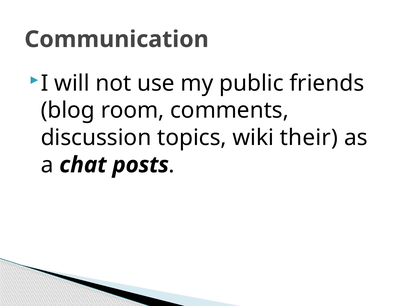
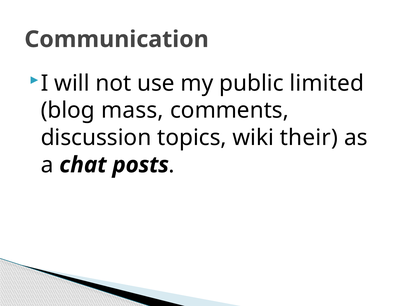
friends: friends -> limited (327, 83)
room: room -> mass (132, 110)
